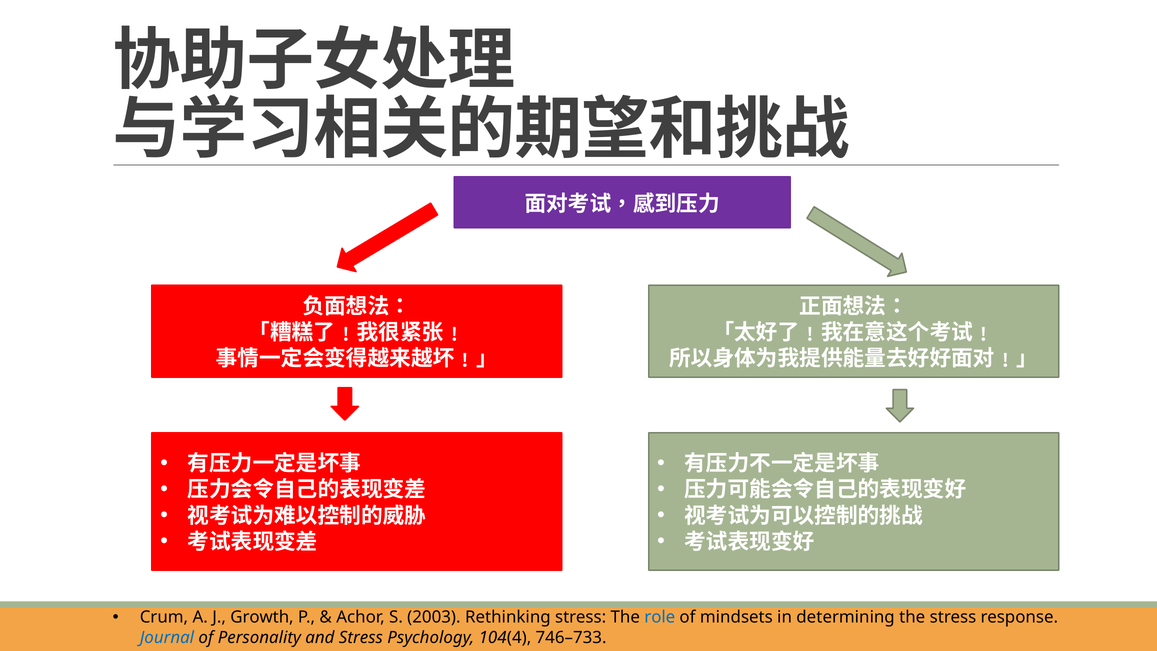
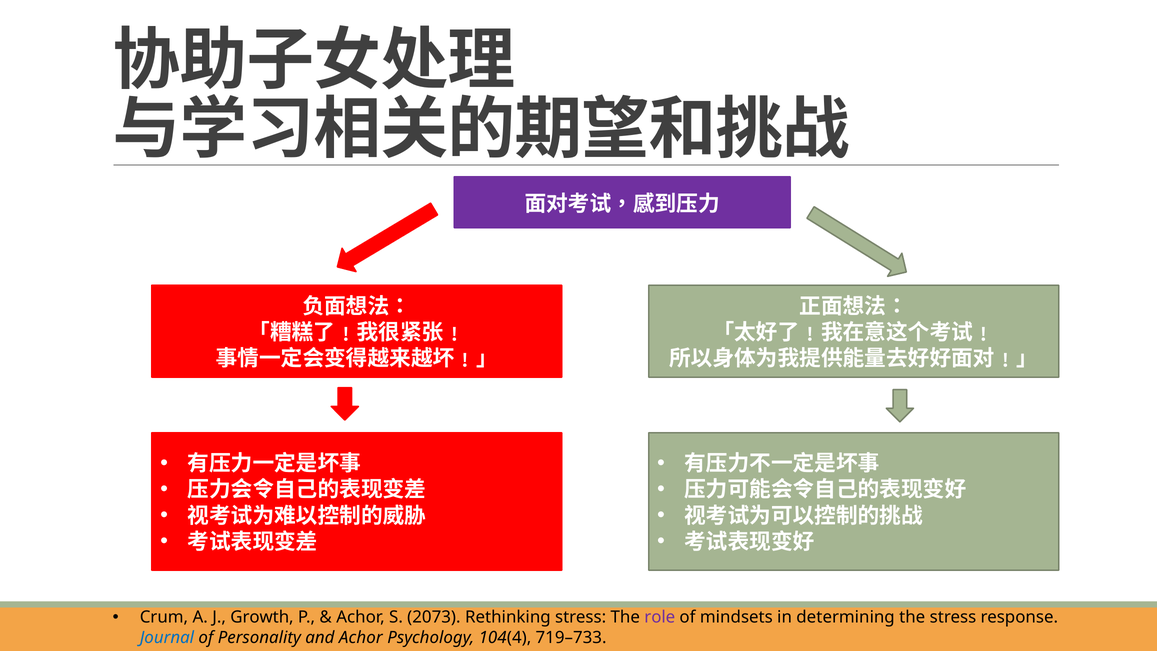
2003: 2003 -> 2073 (434, 617)
role colour: blue -> purple (660, 617)
and Stress: Stress -> Achor (361, 637)
746–733: 746–733 -> 719–733 (571, 637)
